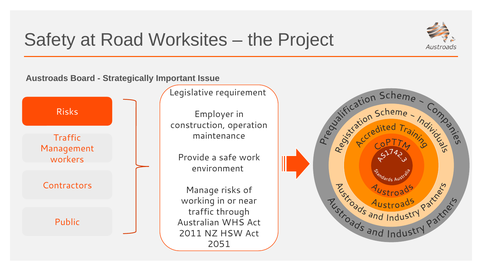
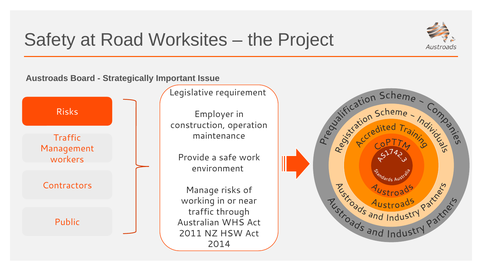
2051: 2051 -> 2014 (219, 244)
